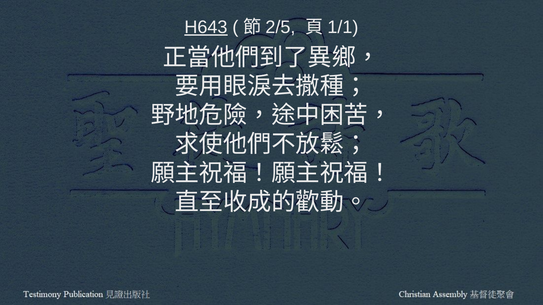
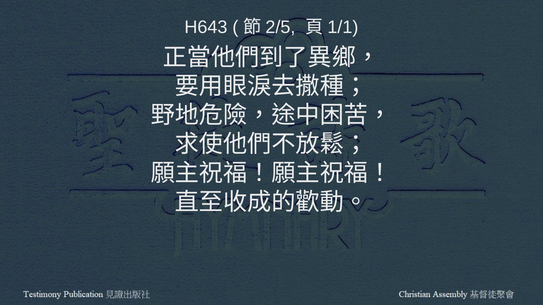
H643 underline: present -> none (206, 27)
